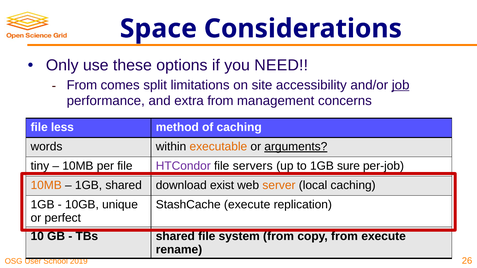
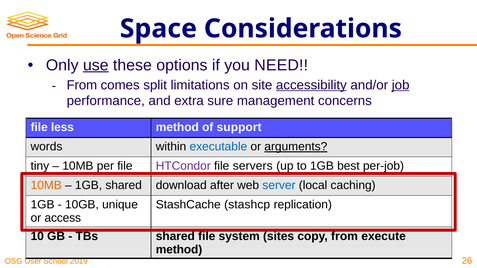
use underline: none -> present (96, 65)
accessibility underline: none -> present (311, 85)
extra from: from -> sure (220, 101)
of caching: caching -> support (239, 128)
executable colour: orange -> blue (218, 147)
sure: sure -> best (348, 166)
exist: exist -> after (222, 186)
server colour: orange -> blue (279, 186)
StashCache execute: execute -> stashcp (247, 205)
perfect: perfect -> access (63, 218)
from: from -> sites (279, 236)
rename: rename -> method (179, 250)
